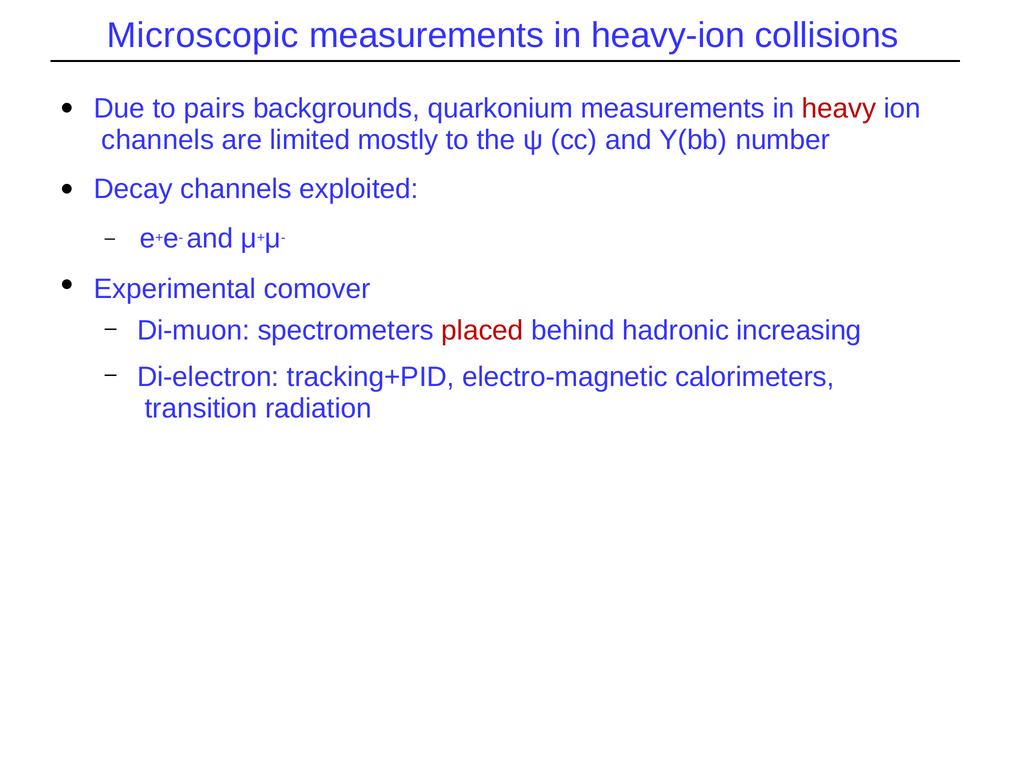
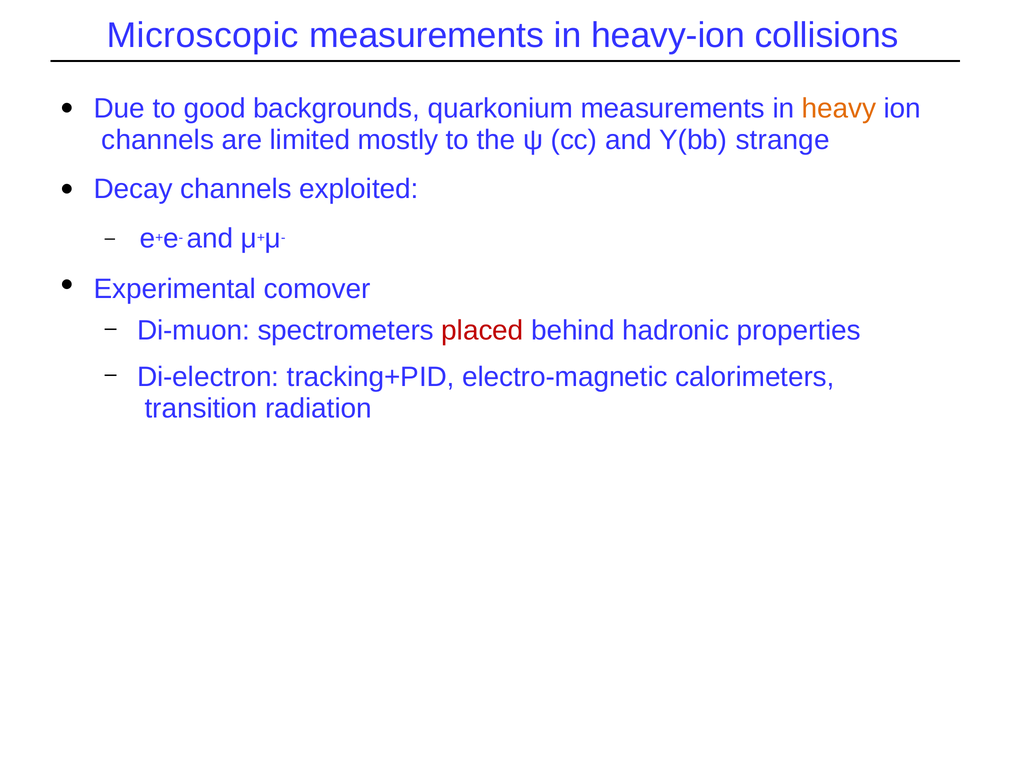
pairs: pairs -> good (215, 109)
heavy colour: red -> orange (839, 109)
number: number -> strange (783, 140)
increasing: increasing -> properties (799, 330)
